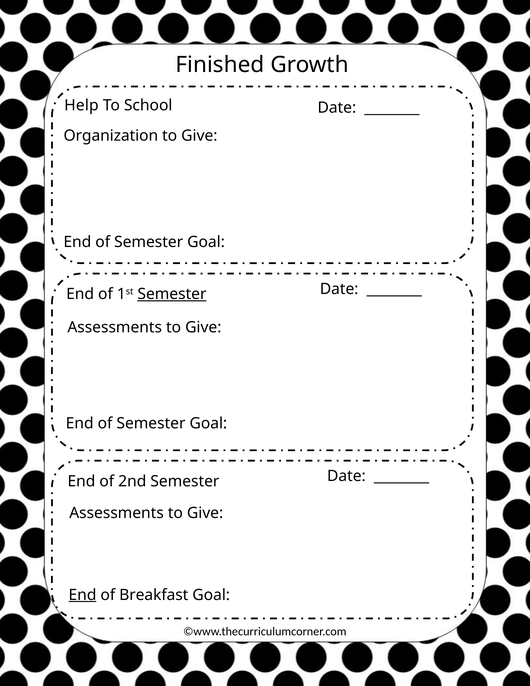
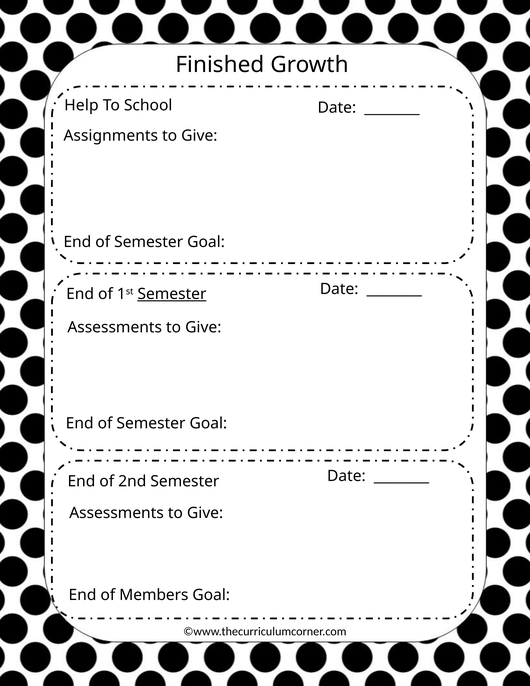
Organization: Organization -> Assignments (111, 136)
End underline: present -> none (82, 595)
Breakfast: Breakfast -> Members (154, 595)
